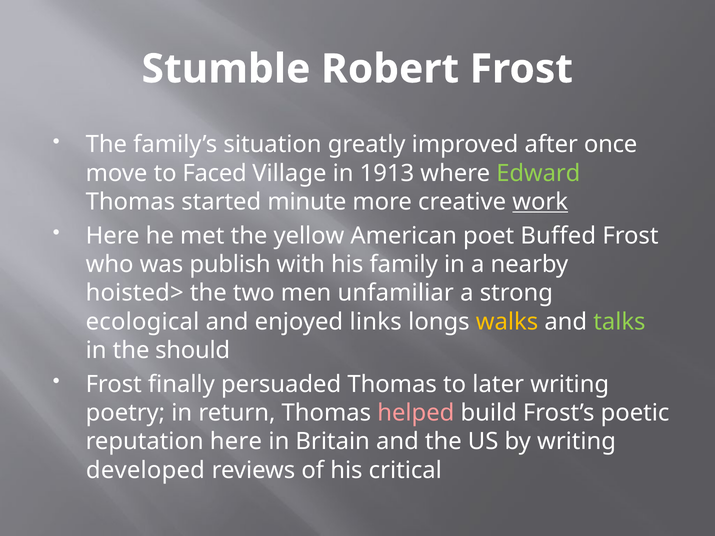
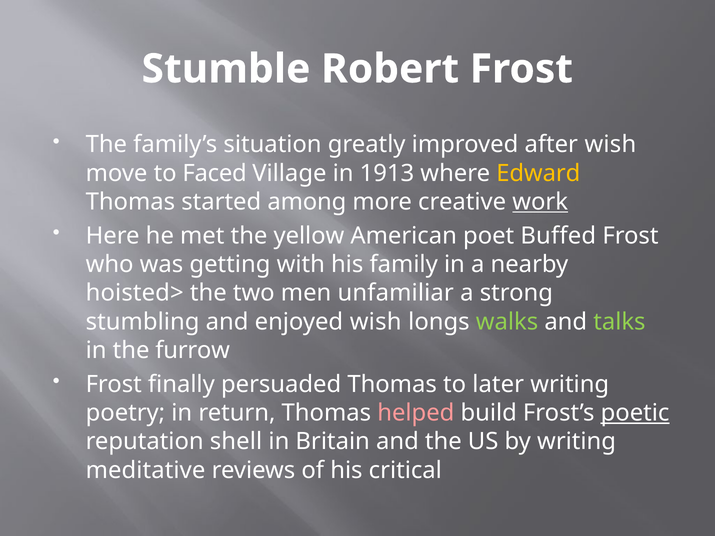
after once: once -> wish (610, 145)
Edward colour: light green -> yellow (538, 173)
minute: minute -> among (307, 202)
publish: publish -> getting (230, 265)
ecological: ecological -> stumbling (143, 322)
enjoyed links: links -> wish (376, 322)
walks colour: yellow -> light green (507, 322)
should: should -> furrow (193, 350)
poetic underline: none -> present (635, 413)
reputation here: here -> shell (236, 442)
developed: developed -> meditative (146, 470)
